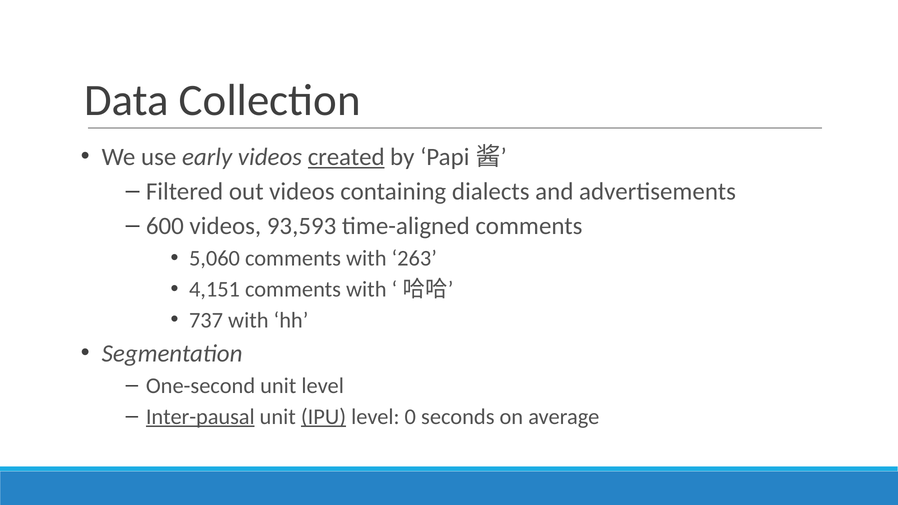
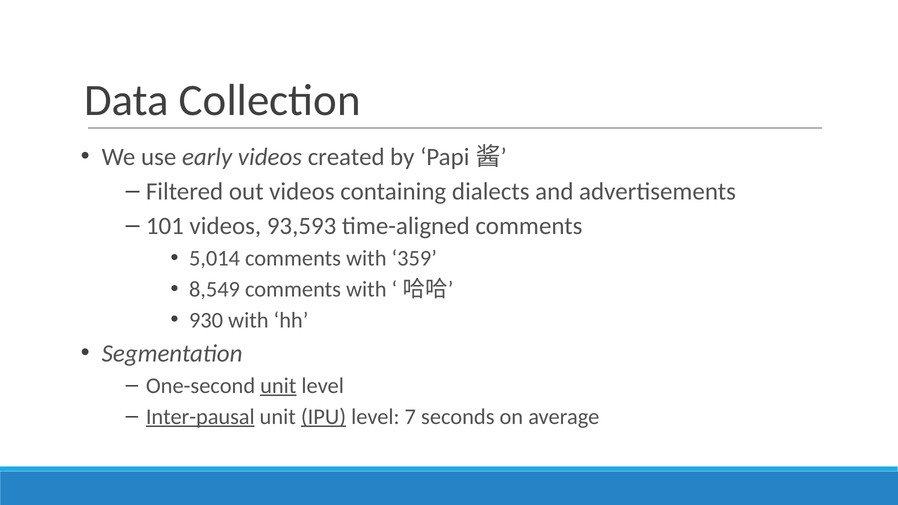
created underline: present -> none (346, 157)
600: 600 -> 101 (165, 226)
5,060: 5,060 -> 5,014 (214, 258)
263: 263 -> 359 (414, 258)
4,151: 4,151 -> 8,549 (214, 289)
737: 737 -> 930 (206, 320)
unit underline: none -> present (278, 386)
0: 0 -> 7 (410, 417)
